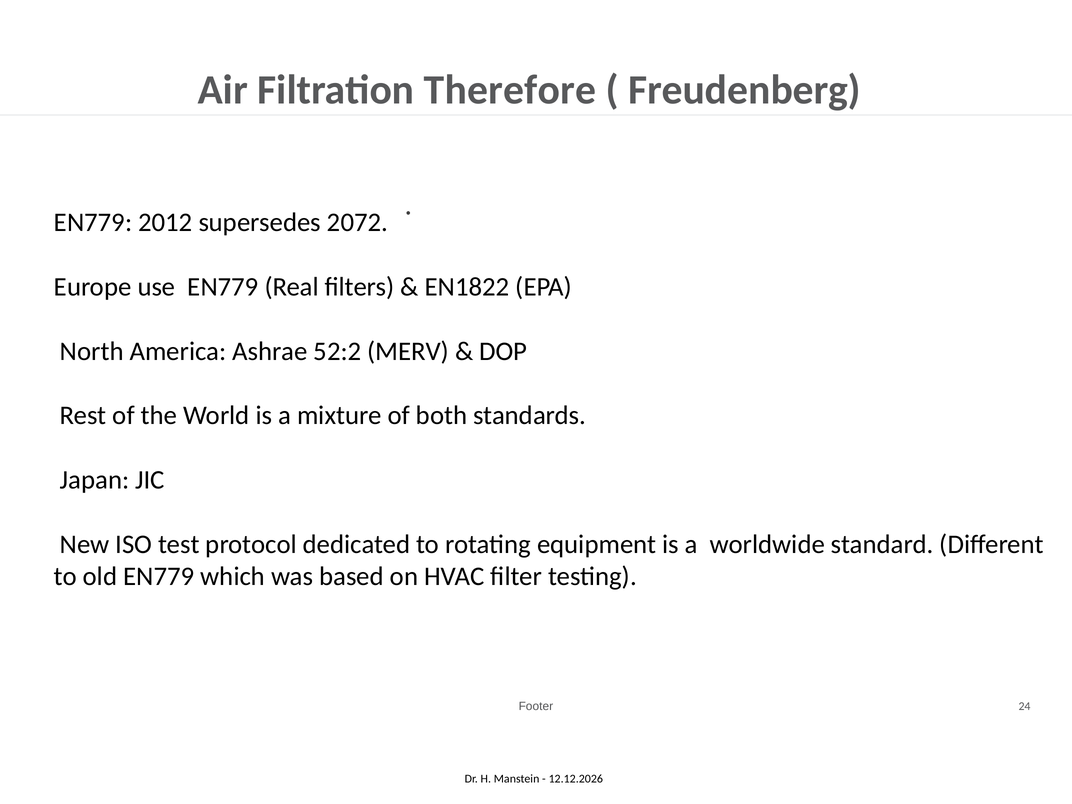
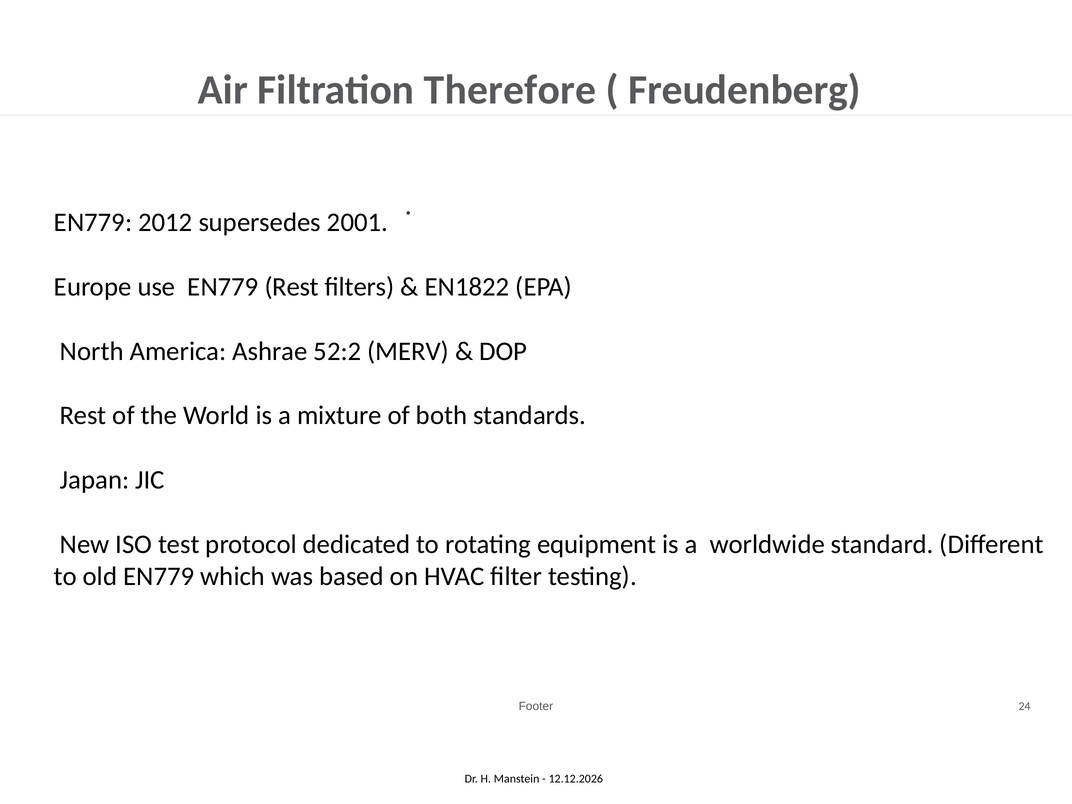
2072: 2072 -> 2001 (357, 223)
EN779 Real: Real -> Rest (292, 287)
